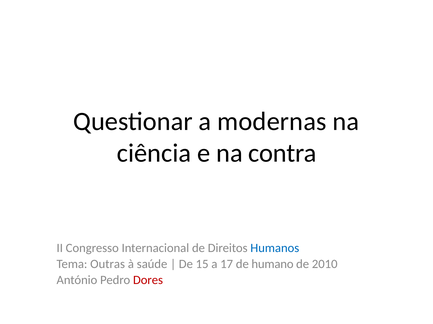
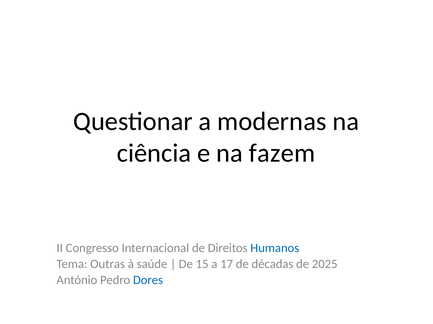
contra: contra -> fazem (282, 153)
humano: humano -> décadas (272, 264)
2010: 2010 -> 2025 (325, 264)
Dores colour: red -> blue (148, 281)
